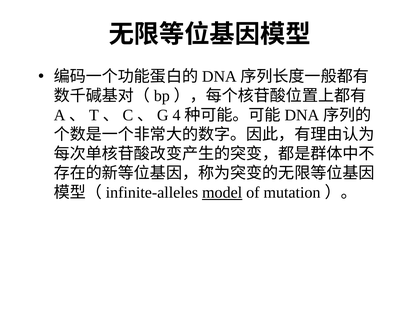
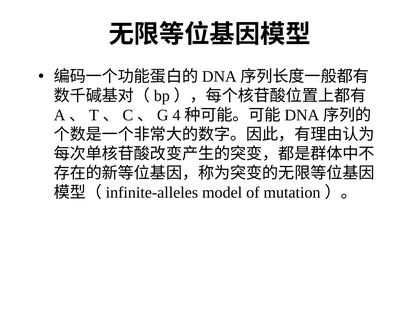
model underline: present -> none (222, 192)
